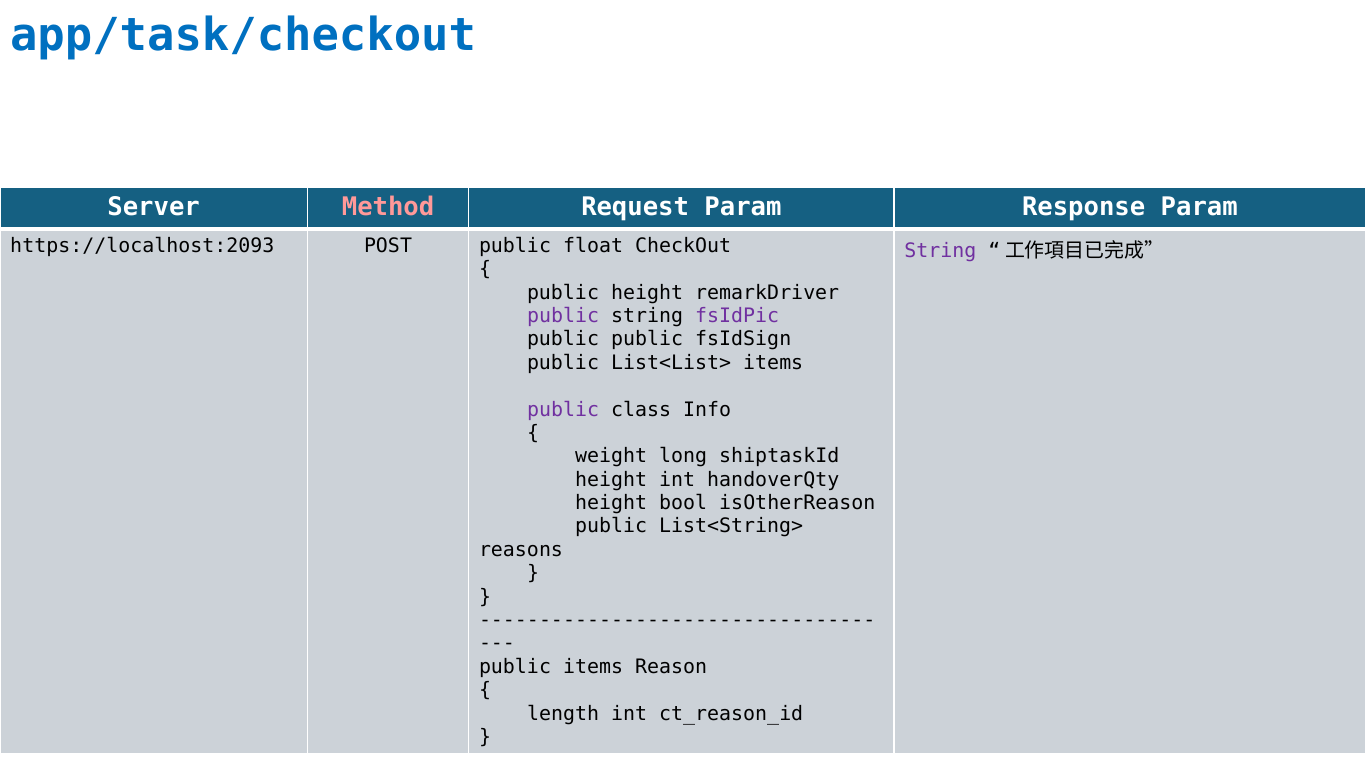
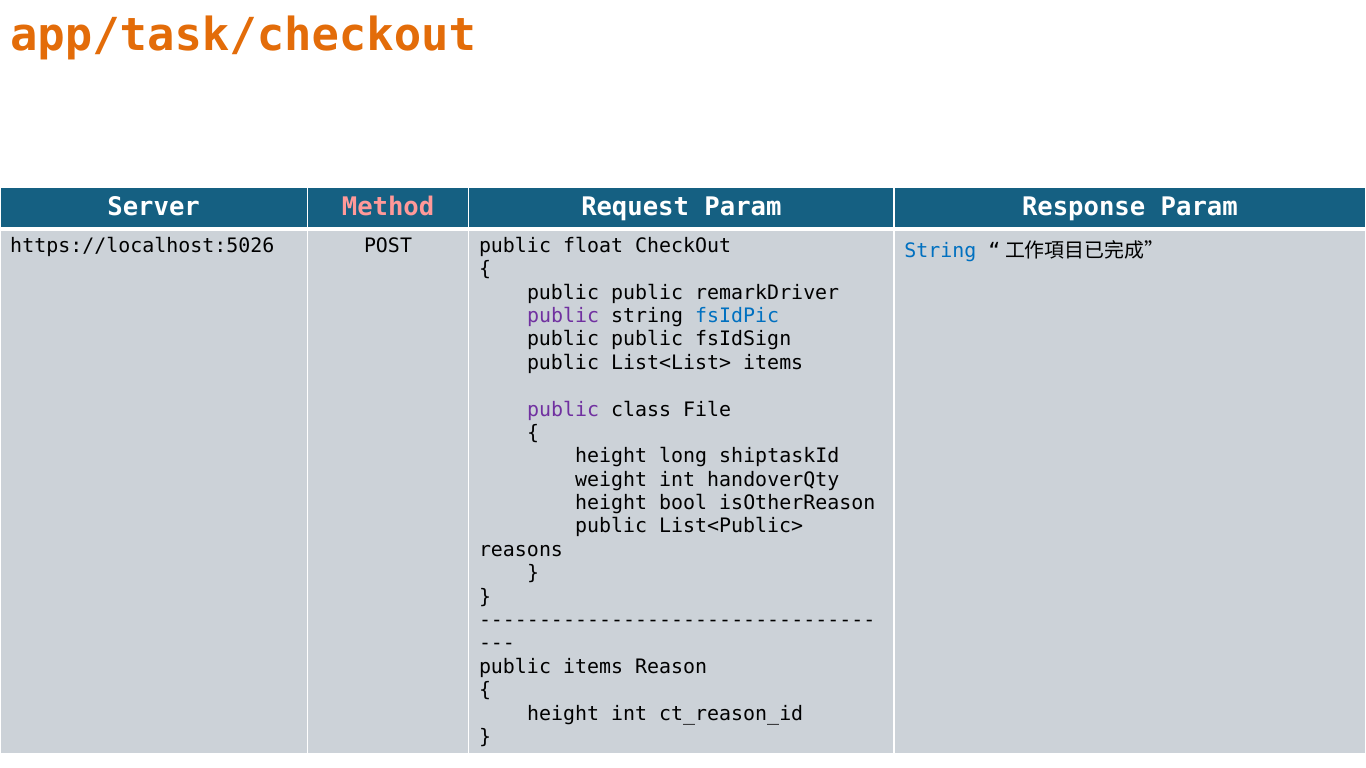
app/task/checkout colour: blue -> orange (243, 36)
https://localhost:2093: https://localhost:2093 -> https://localhost:5026 (142, 246)
String colour: purple -> blue (940, 251)
height: height -> public (647, 293)
fsIdPic colour: purple -> blue (737, 316)
Info: Info -> File (707, 410)
weight: weight -> height (611, 456)
height: height -> weight (611, 480)
List<String>: List<String> -> List<Public> (731, 527)
length: length -> height (563, 714)
